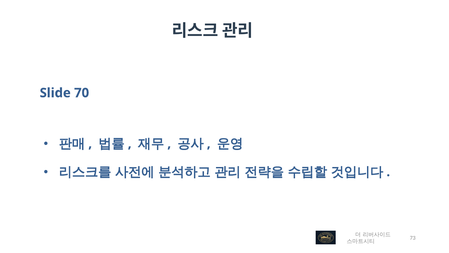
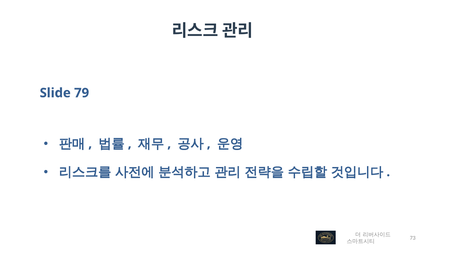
70: 70 -> 79 (82, 93)
